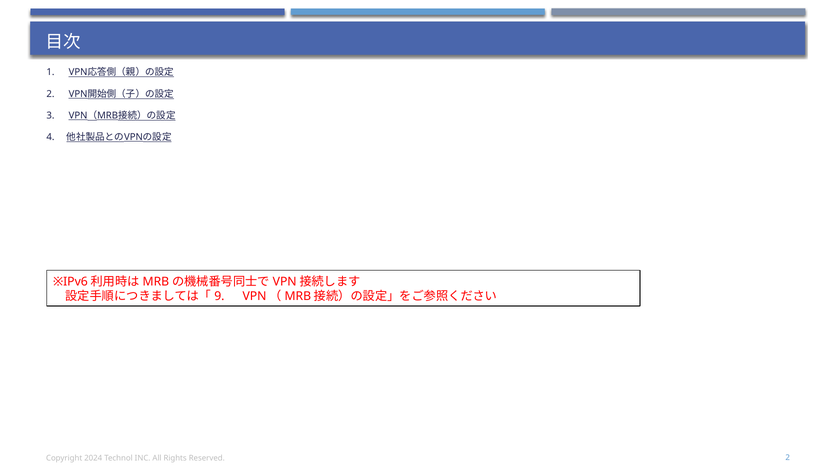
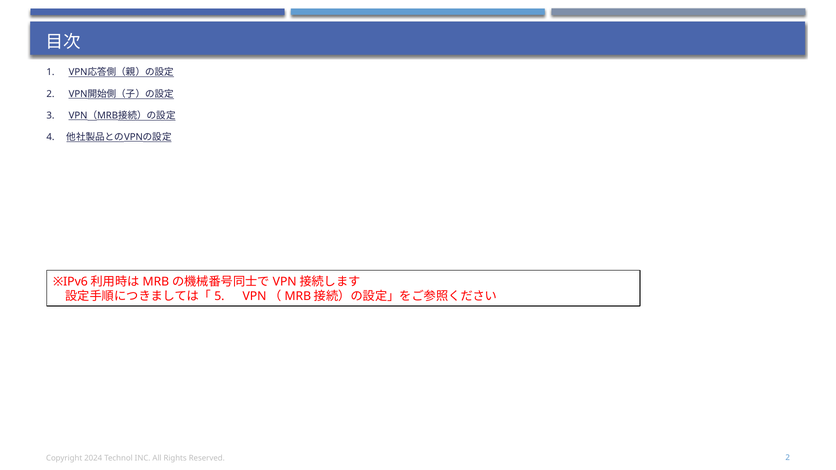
9: 9 -> 5 (219, 296)
